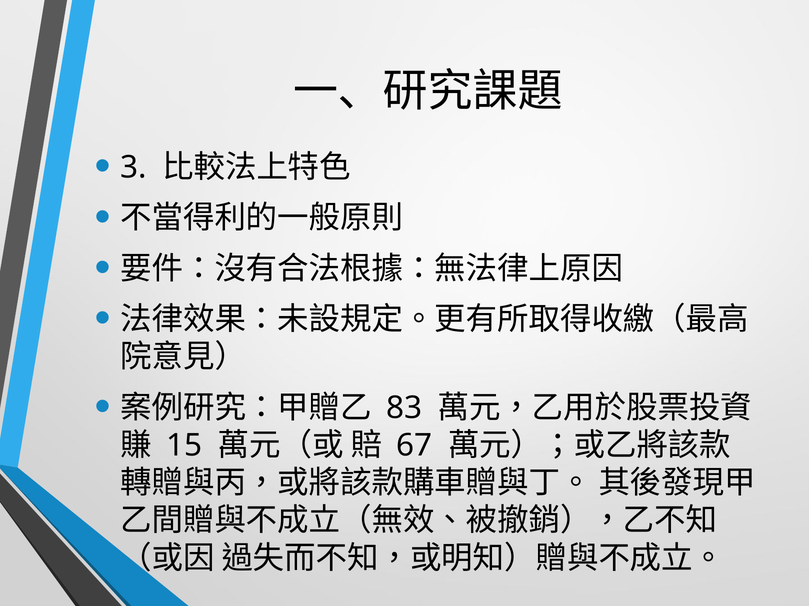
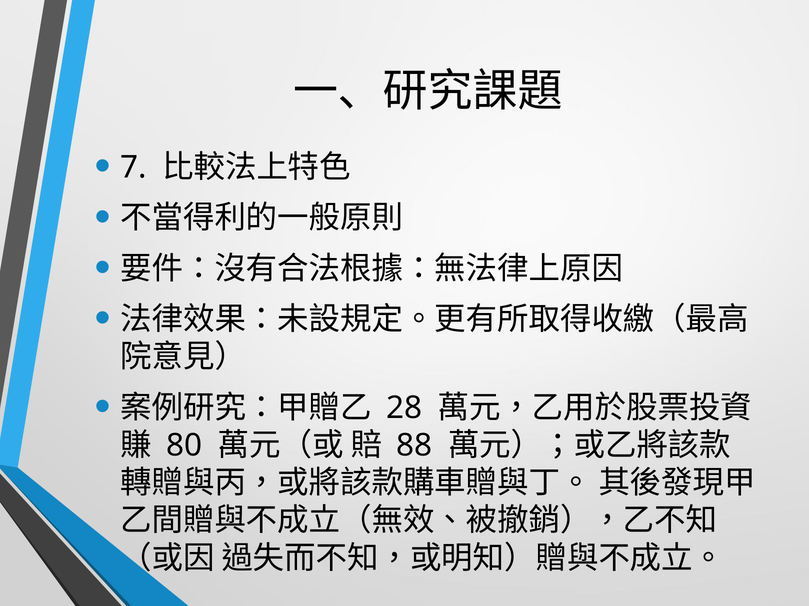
3: 3 -> 7 (133, 168)
83: 83 -> 28 (404, 408)
15: 15 -> 80 (184, 446)
67: 67 -> 88 (414, 446)
